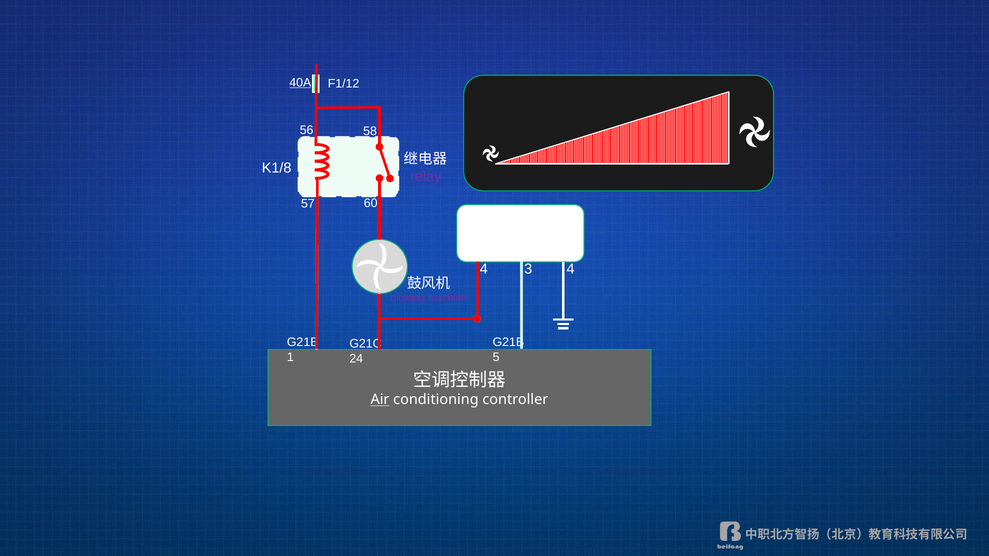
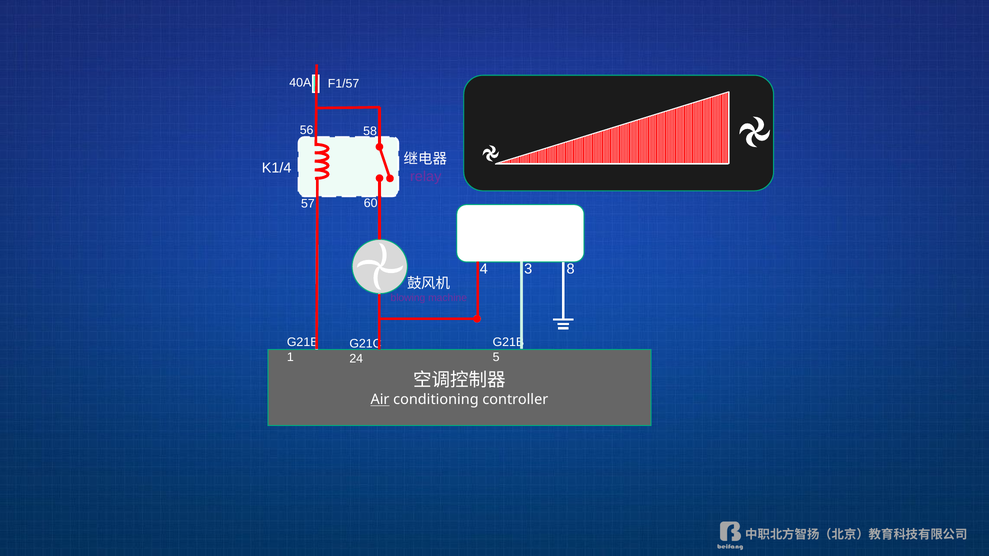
40A underline: present -> none (300, 83)
F1/12: F1/12 -> F1/57 (344, 84)
K1/8: K1/8 -> K1/4 (277, 168)
3 4: 4 -> 8 (571, 269)
